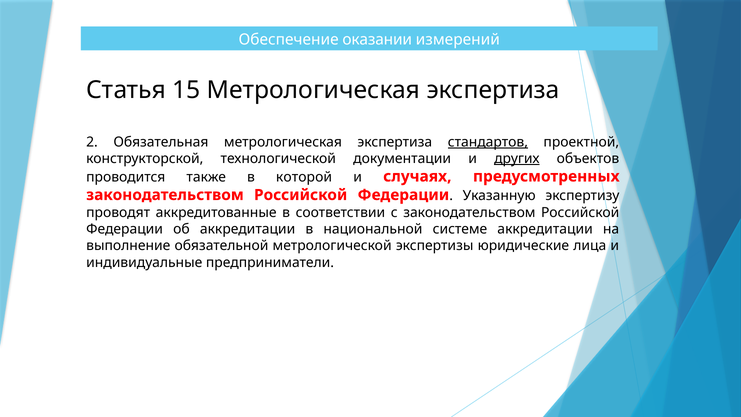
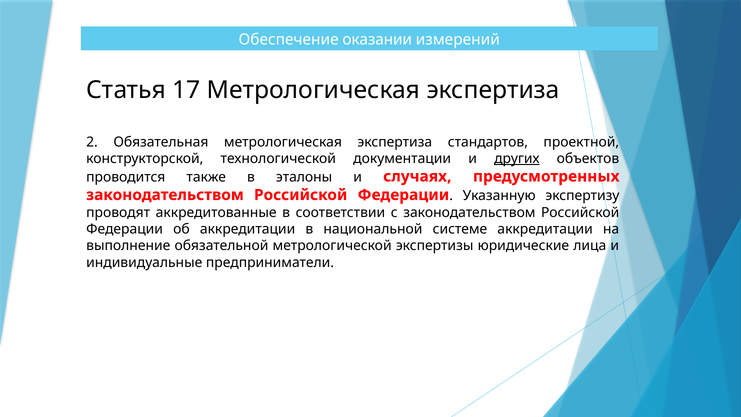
15: 15 -> 17 (186, 90)
стандартов underline: present -> none (488, 142)
которой: которой -> эталоны (304, 177)
